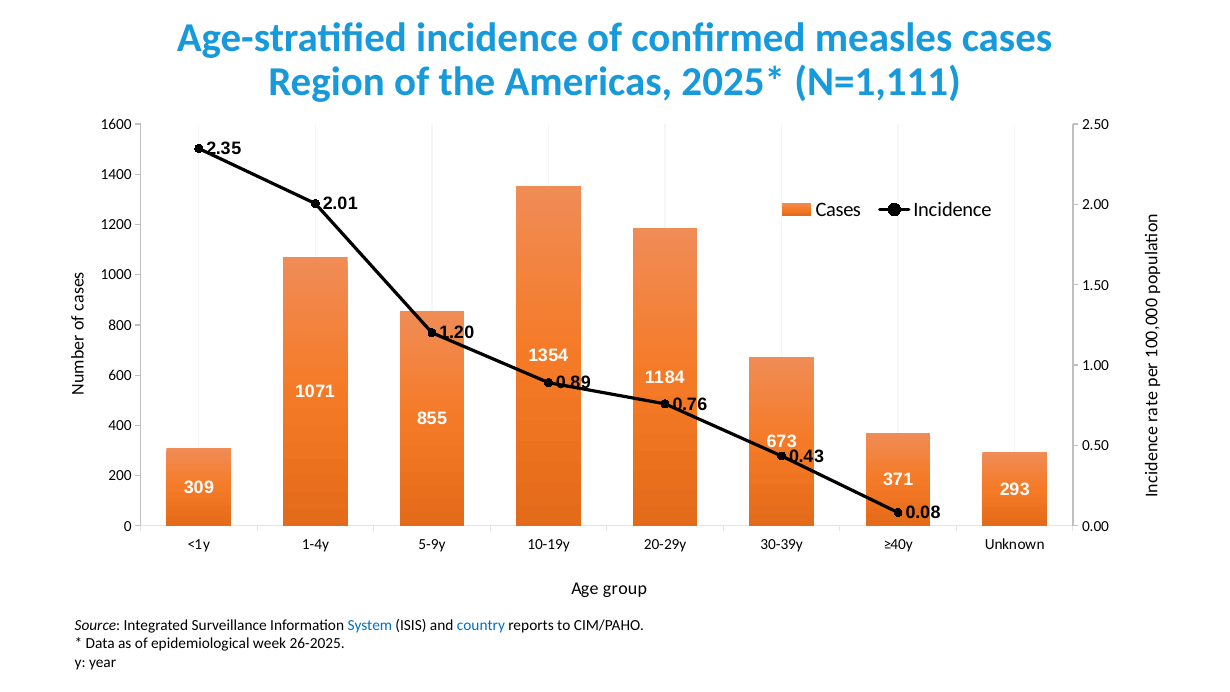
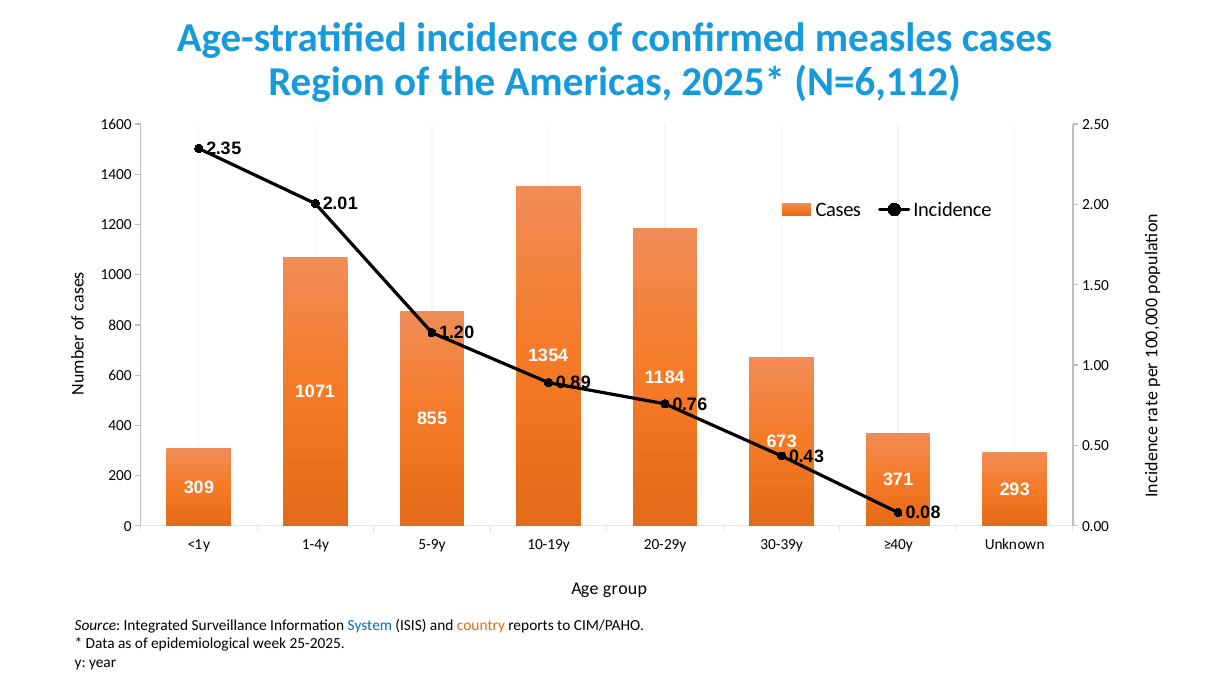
N=1,111: N=1,111 -> N=6,112 (878, 82)
country colour: blue -> orange (481, 625)
26-2025: 26-2025 -> 25-2025 (317, 644)
